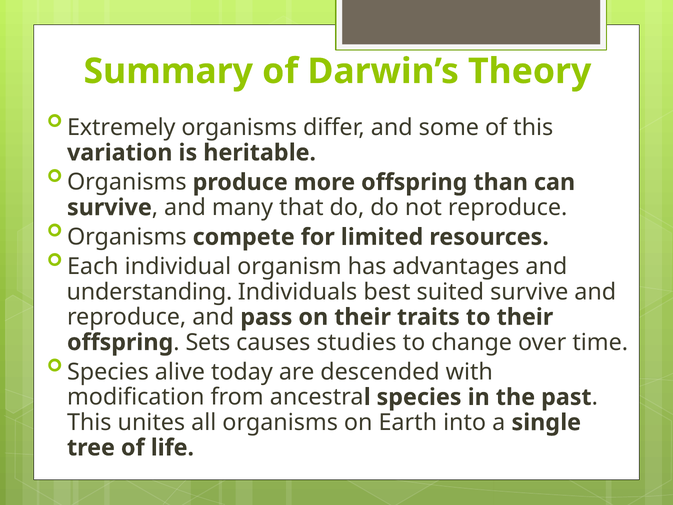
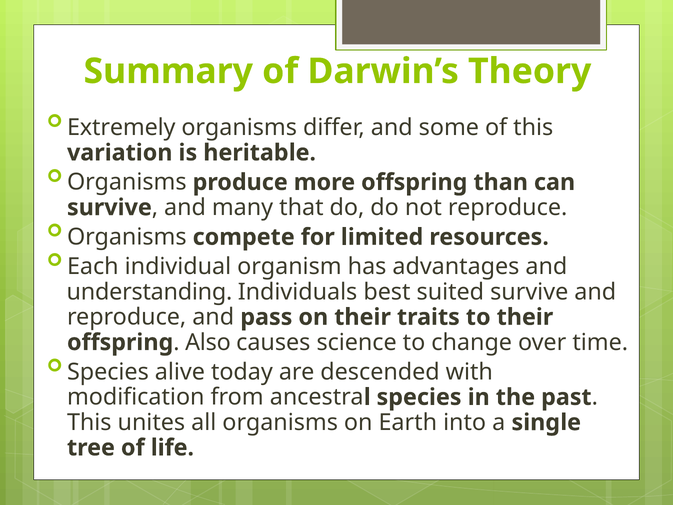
Sets: Sets -> Also (208, 342)
studies: studies -> science (357, 342)
